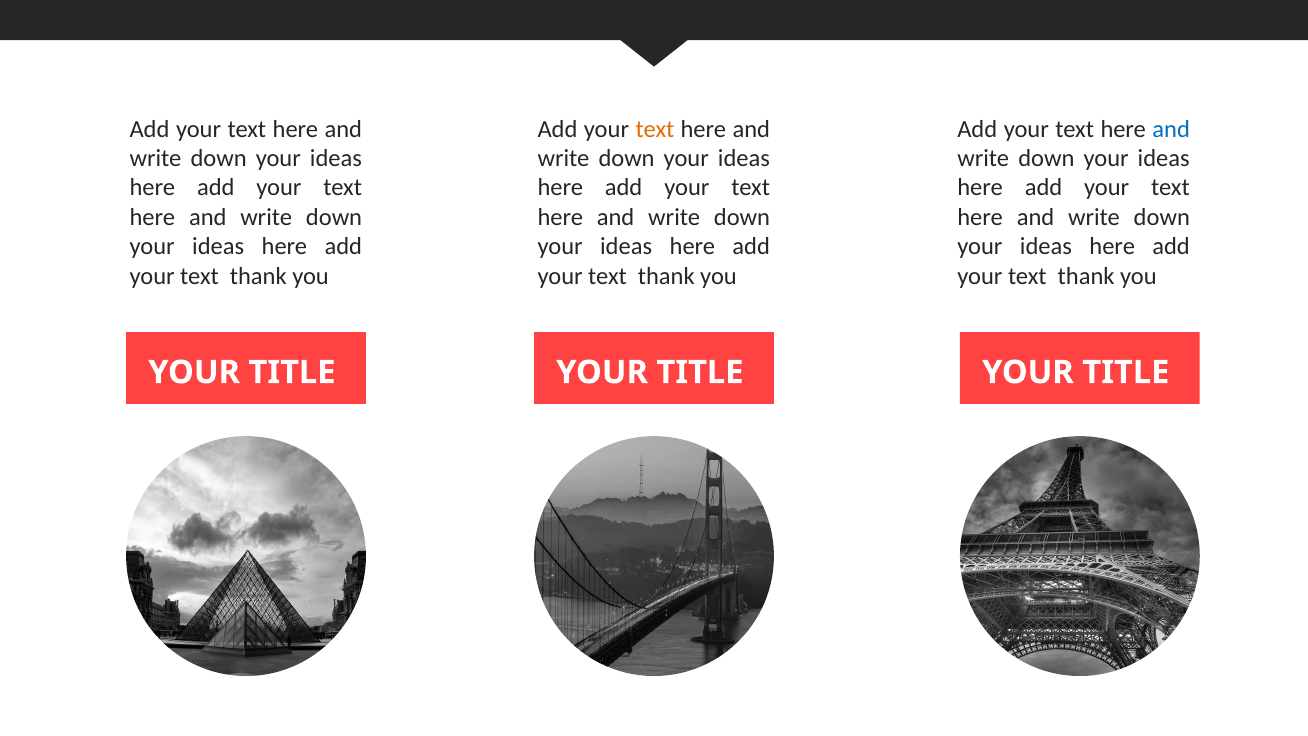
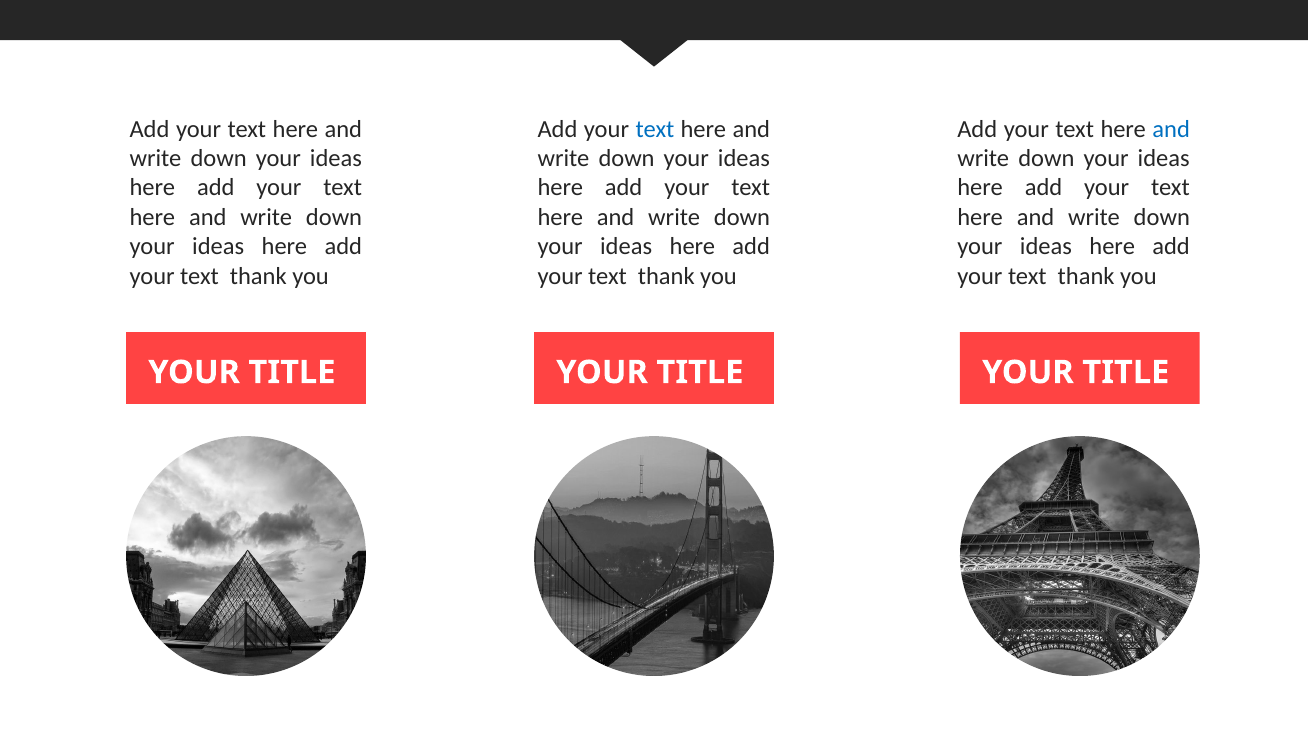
text colour: orange -> blue (655, 129)
